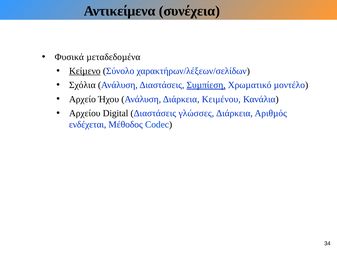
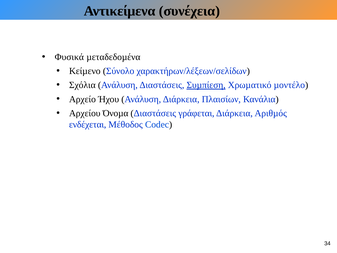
Κείµενο underline: present -> none (85, 71)
Κειμένου: Κειμένου -> Πλαισίων (221, 99)
Digital: Digital -> Όνοµα (116, 113)
γλώσσες: γλώσσες -> γράφεται (196, 113)
